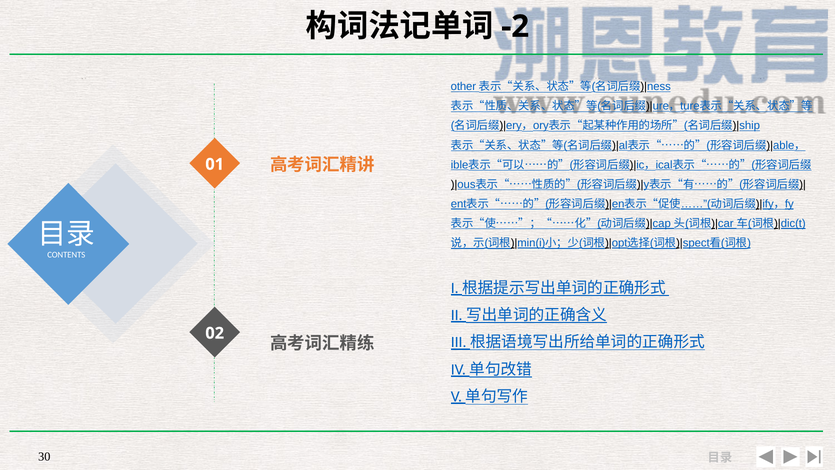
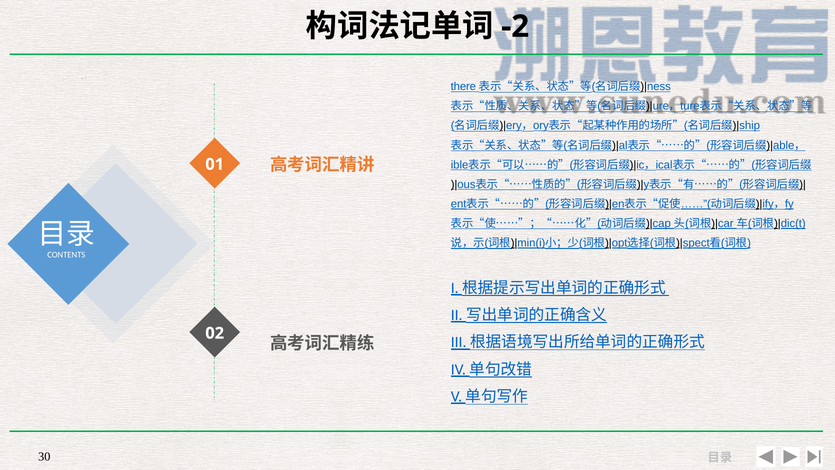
other: other -> there (463, 87)
